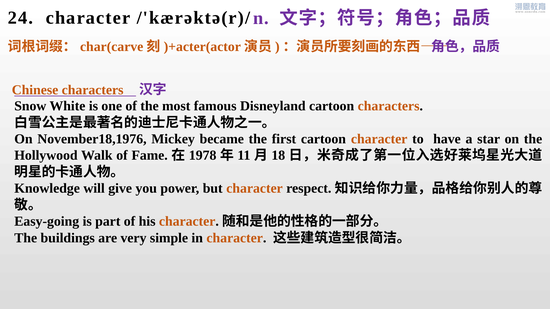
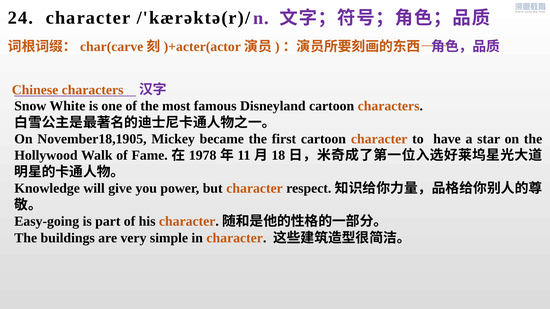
November18,1976: November18,1976 -> November18,1905 (92, 139)
